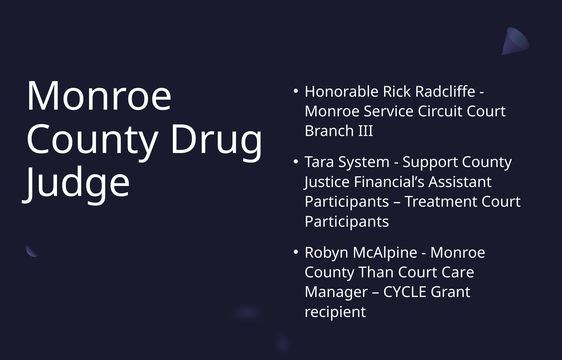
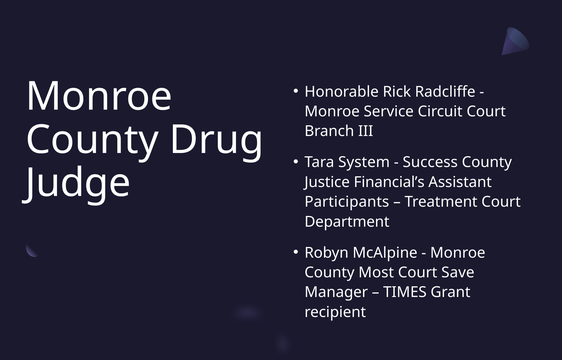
Support: Support -> Success (430, 162)
Participants: Participants -> Department (347, 222)
Than: Than -> Most (376, 272)
Care: Care -> Save (458, 272)
CYCLE: CYCLE -> TIMES (405, 292)
